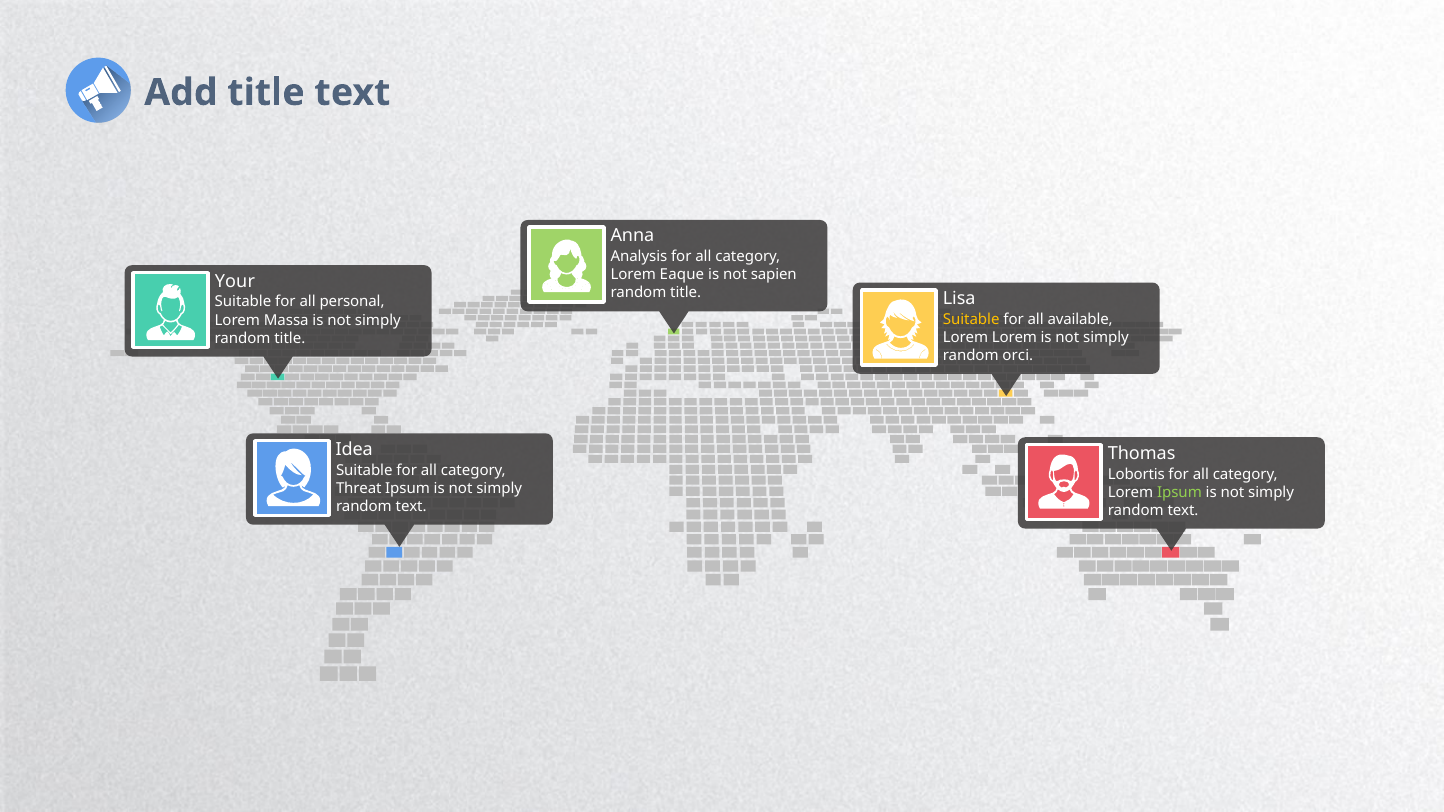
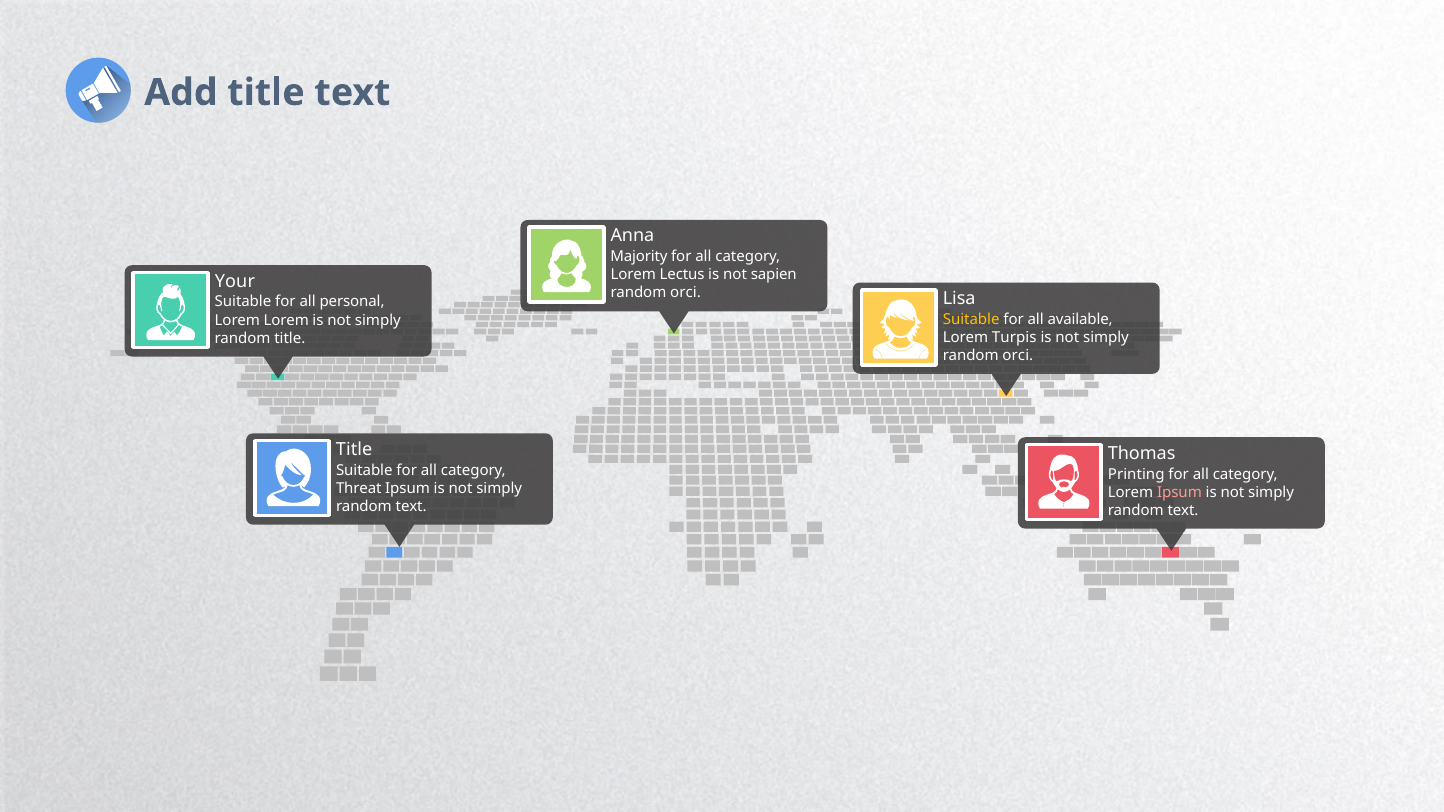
Analysis: Analysis -> Majority (639, 257)
Eaque: Eaque -> Lectus (682, 275)
title: title -> orci (686, 293)
Lorem Massa: Massa -> Lorem (286, 320)
Lorem Lorem: Lorem -> Turpis (1014, 337)
Idea: Idea -> Title (354, 450)
Lobortis: Lobortis -> Printing (1136, 474)
Ipsum colour: light green -> pink (1179, 492)
